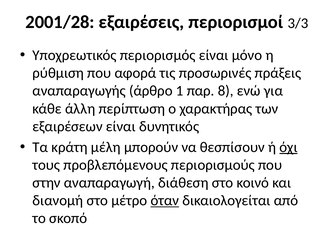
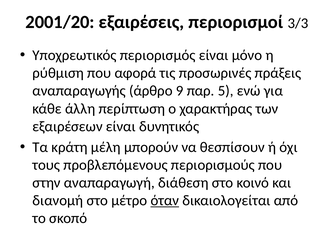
2001/28: 2001/28 -> 2001/20 (60, 22)
1: 1 -> 9 (180, 91)
8: 8 -> 5 (226, 91)
όχι underline: present -> none (288, 147)
